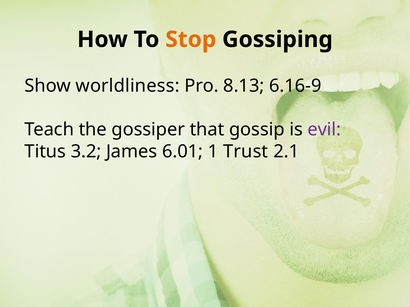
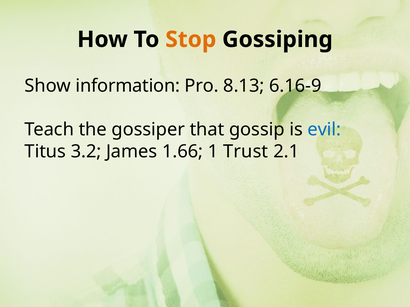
worldliness: worldliness -> information (128, 86)
evil colour: purple -> blue (324, 130)
6.01: 6.01 -> 1.66 (183, 152)
